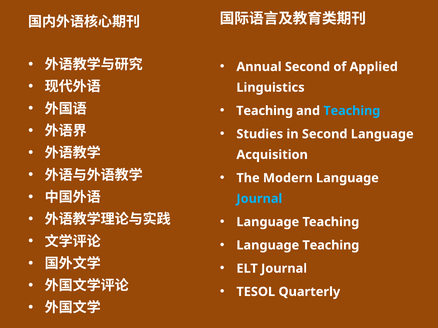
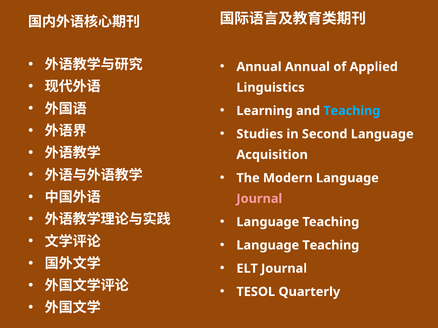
Annual Second: Second -> Annual (307, 67)
Teaching: Teaching -> Learning (265, 111)
Journal colour: light blue -> pink (259, 199)
